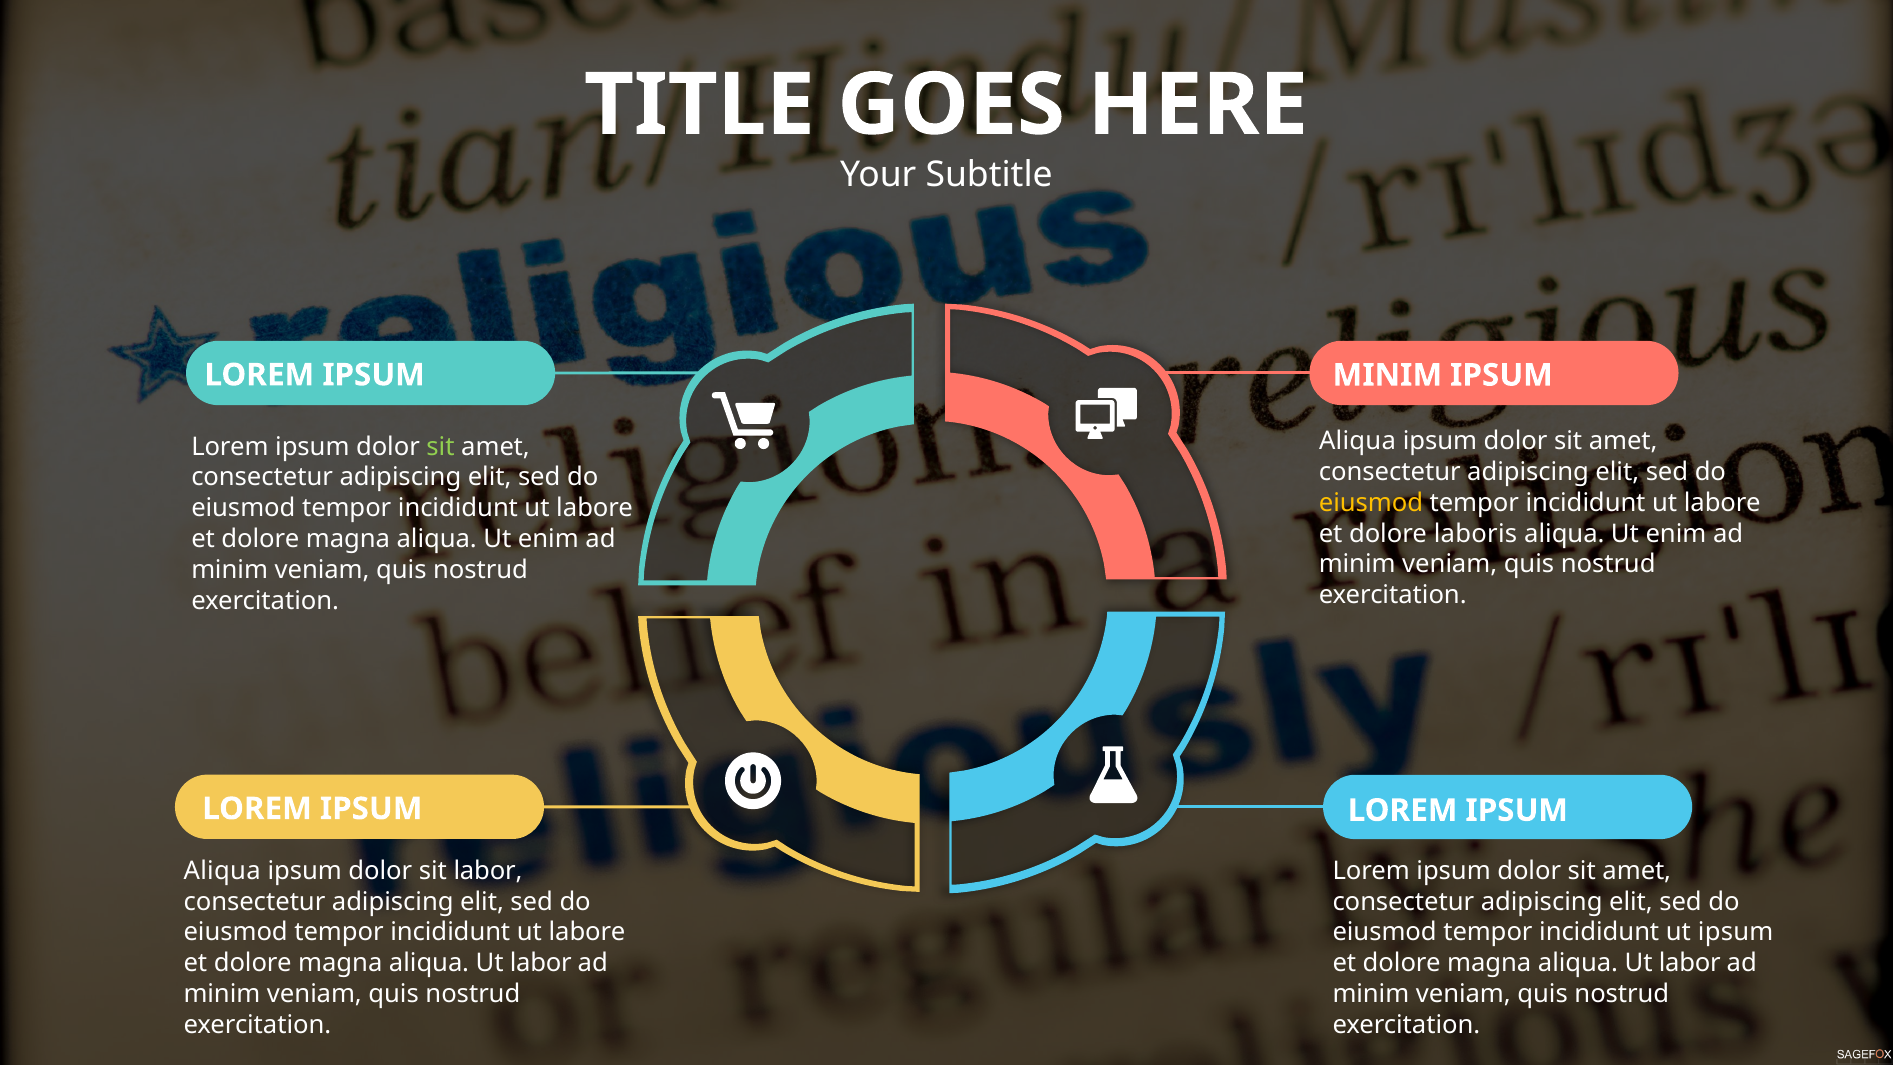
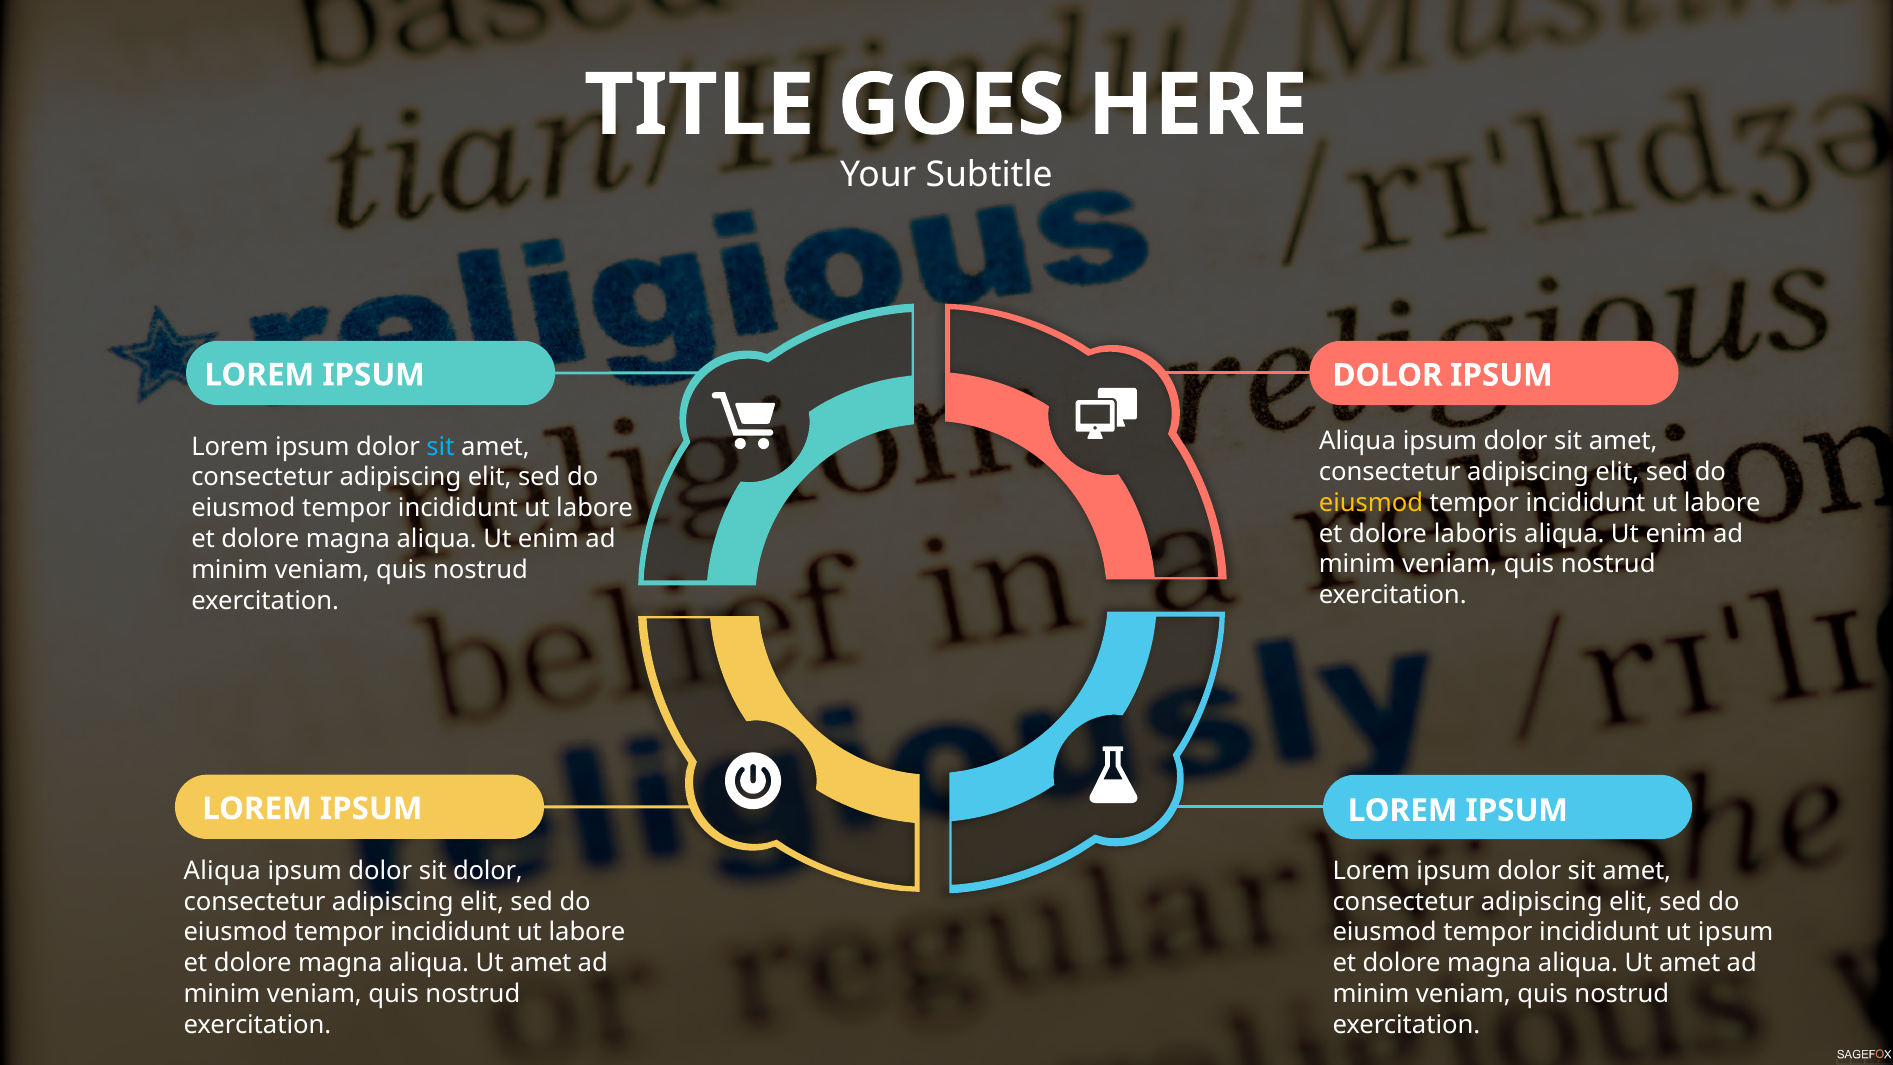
MINIM: MINIM -> DOLOR (1388, 375)
sit colour: light green -> light blue (440, 447)
sit labor: labor -> dolor (488, 871)
labor: labor -> amet (541, 963)
labor: labor -> amet (1690, 963)
